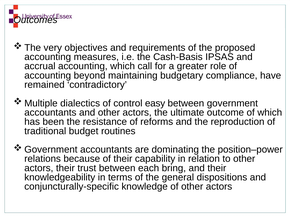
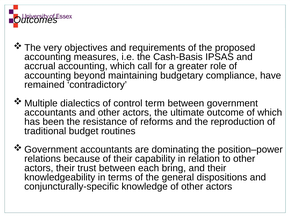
easy: easy -> term (155, 103)
